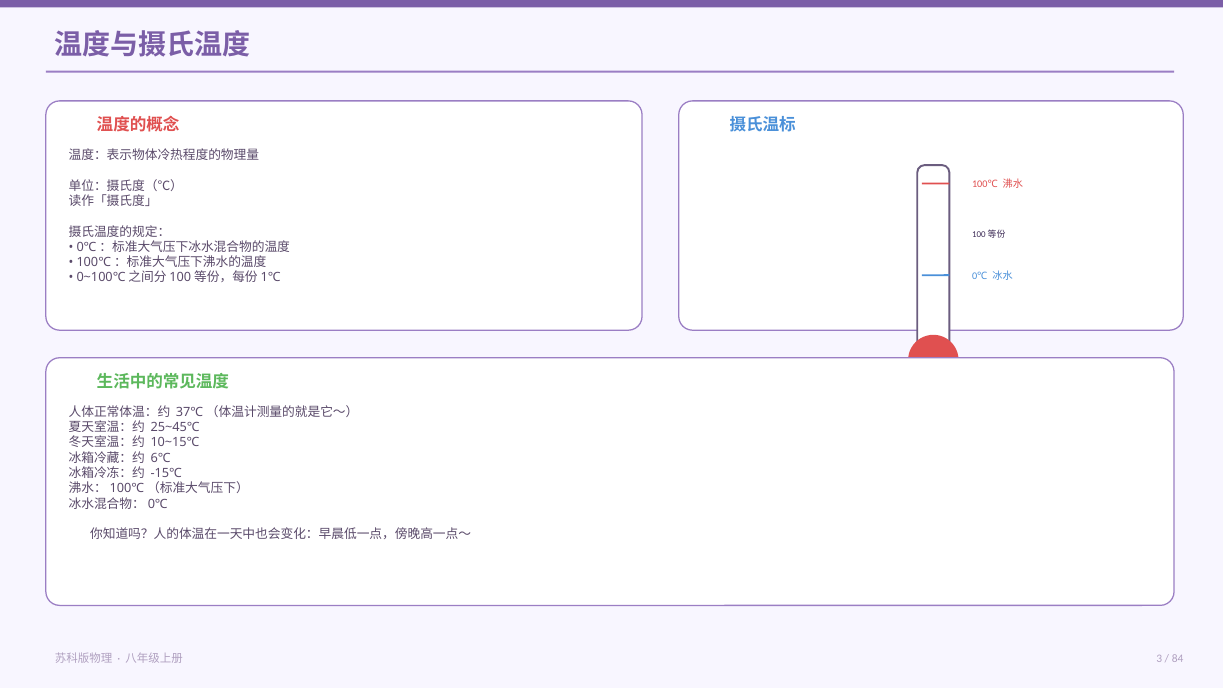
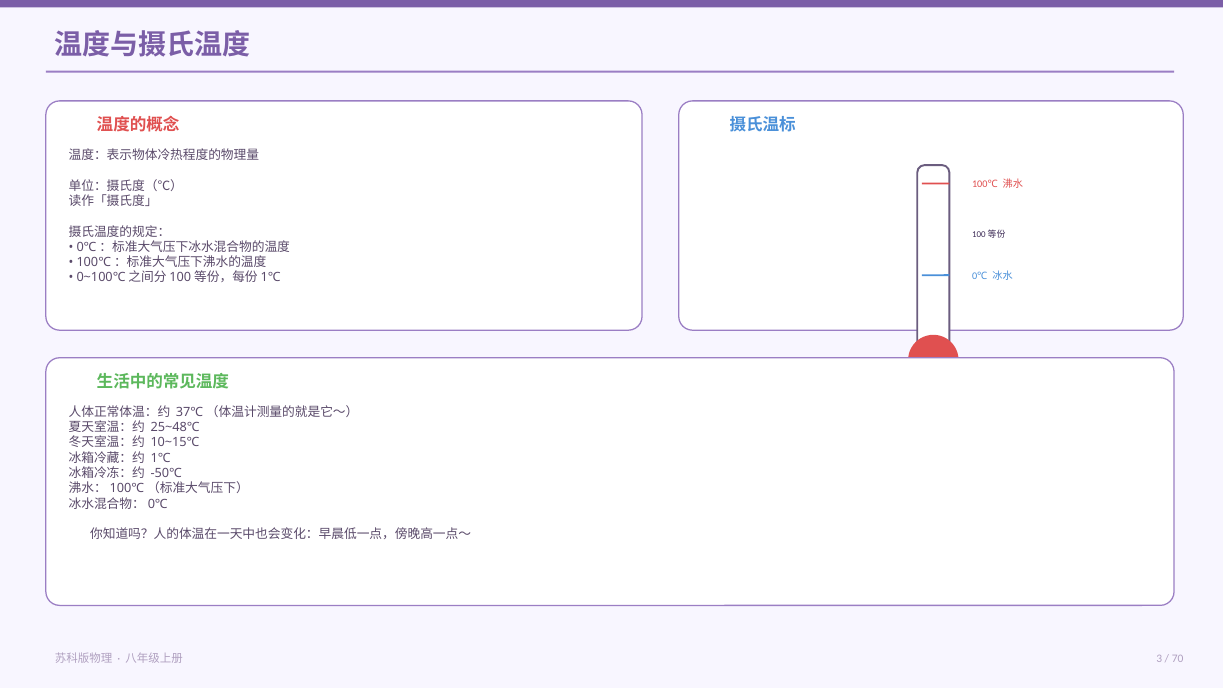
25~45℃: 25~45℃ -> 25~48℃ (175, 427)
6℃: 6℃ -> 1℃ (160, 458)
-15℃: -15℃ -> -50℃ (166, 473)
84: 84 -> 70 (1178, 659)
